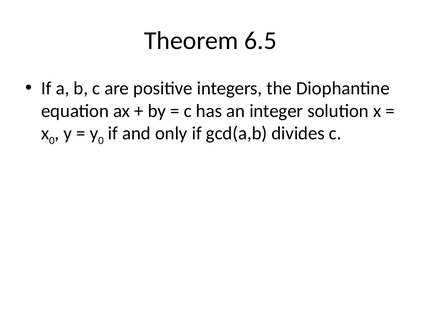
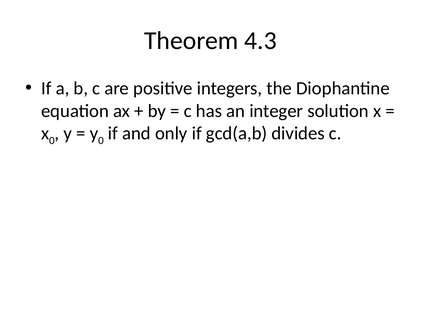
6.5: 6.5 -> 4.3 (260, 41)
